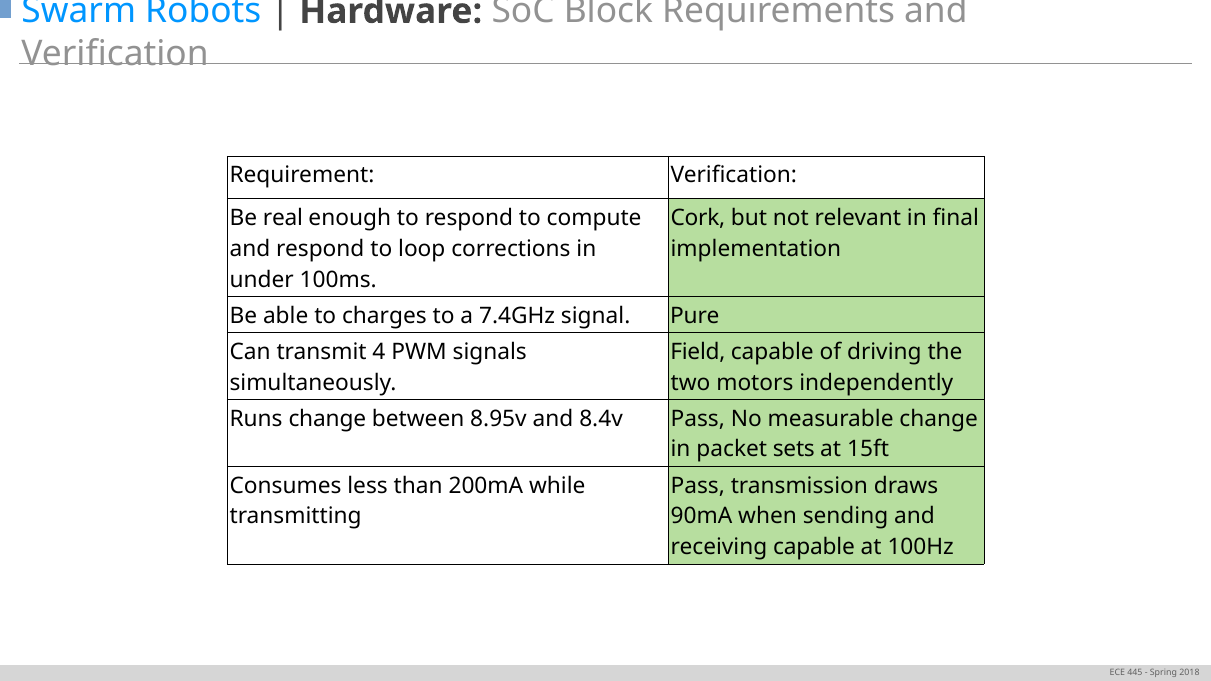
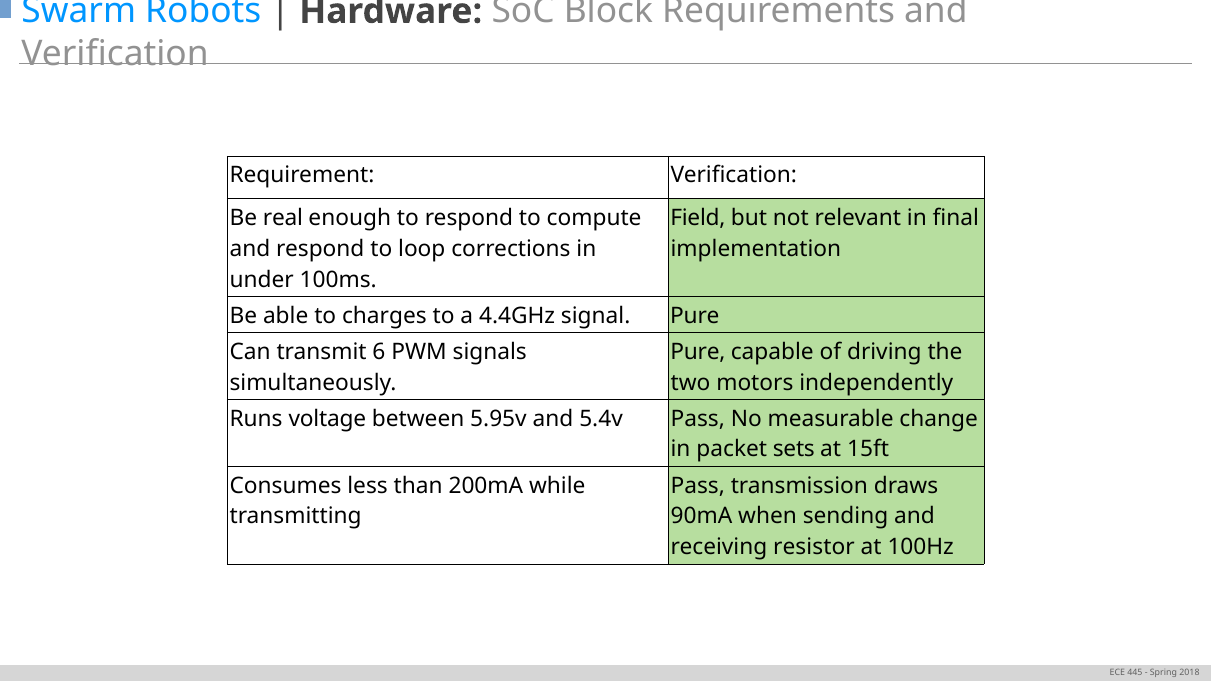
Cork: Cork -> Field (698, 218)
7.4GHz: 7.4GHz -> 4.4GHz (517, 316)
4: 4 -> 6 (379, 352)
Field: Field -> Pure (698, 352)
Runs change: change -> voltage (327, 419)
8.95v: 8.95v -> 5.95v (498, 419)
8.4v: 8.4v -> 5.4v (601, 419)
receiving capable: capable -> resistor (814, 548)
